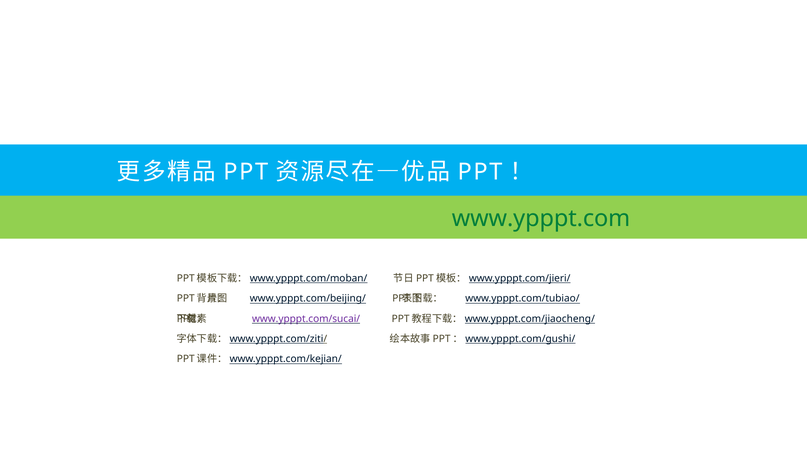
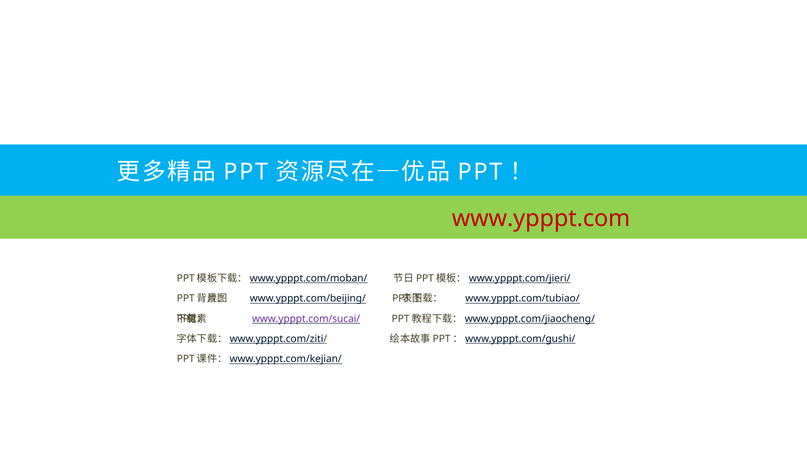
www.ypppt.com colour: green -> red (541, 219)
